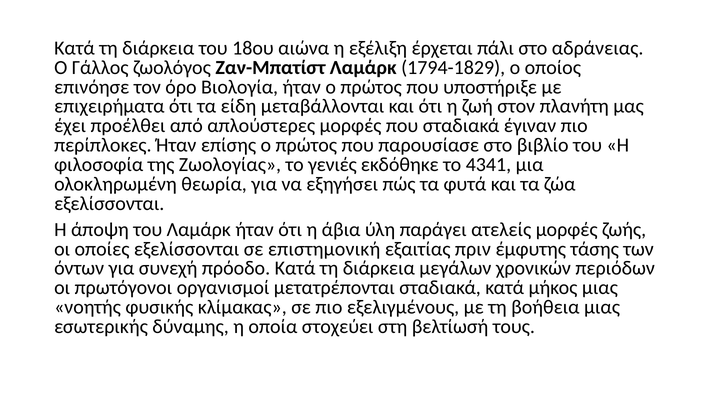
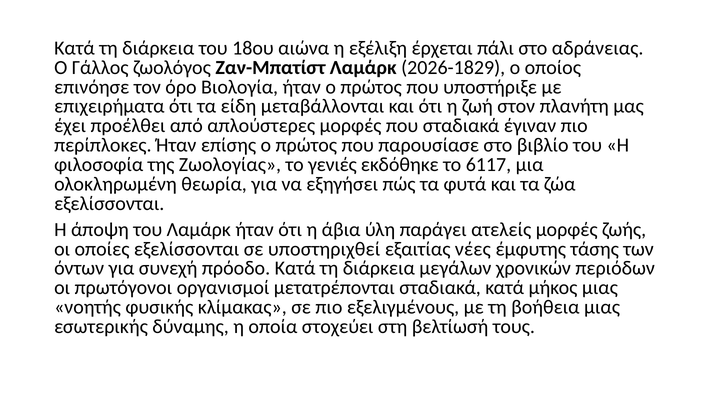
1794-1829: 1794-1829 -> 2026-1829 (453, 68)
4341: 4341 -> 6117 (488, 165)
επιστημονική: επιστημονική -> υποστηριχθεί (324, 249)
πριν: πριν -> νέες (473, 249)
